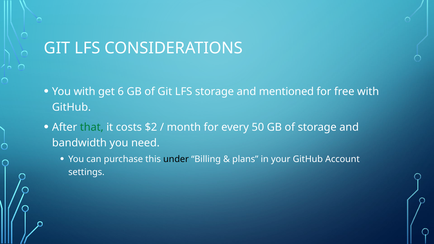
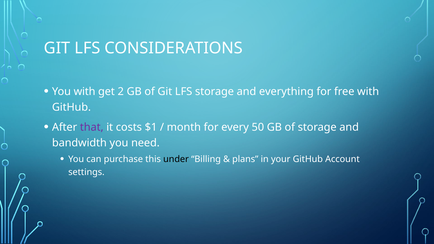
6: 6 -> 2 (121, 92)
mentioned: mentioned -> everything (286, 92)
that colour: green -> purple (92, 127)
$2: $2 -> $1 (151, 127)
